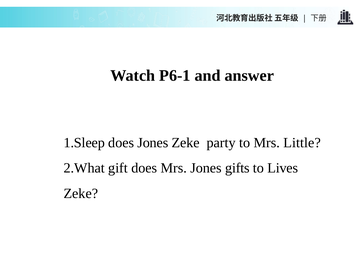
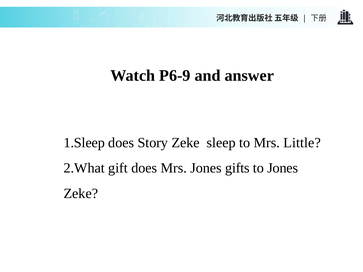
P6-1: P6-1 -> P6-9 (175, 76)
does Jones: Jones -> Story (153, 143)
party: party -> sleep (221, 143)
to Lives: Lives -> Jones (283, 168)
